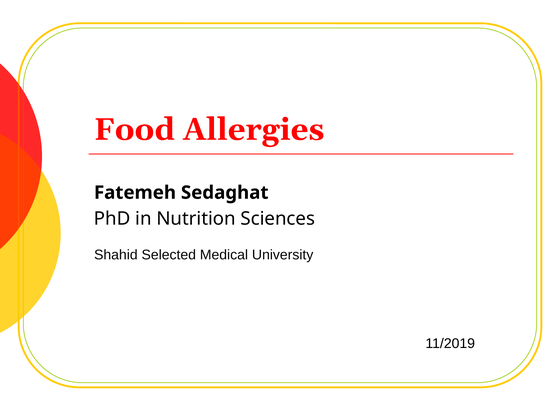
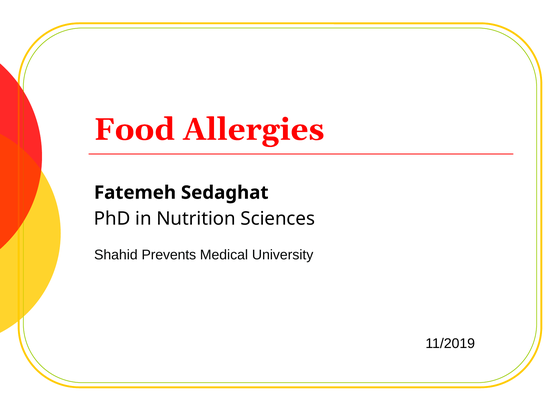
Selected: Selected -> Prevents (169, 255)
